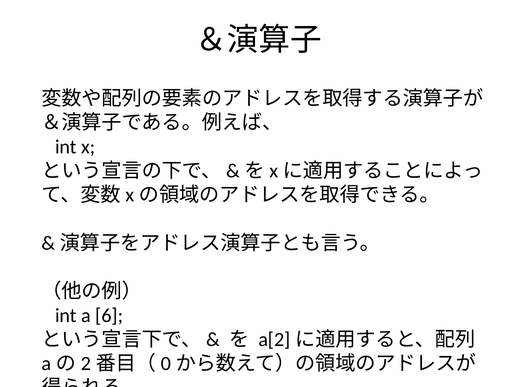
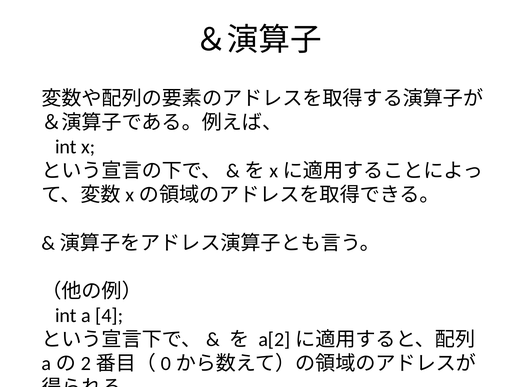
6: 6 -> 4 (109, 316)
